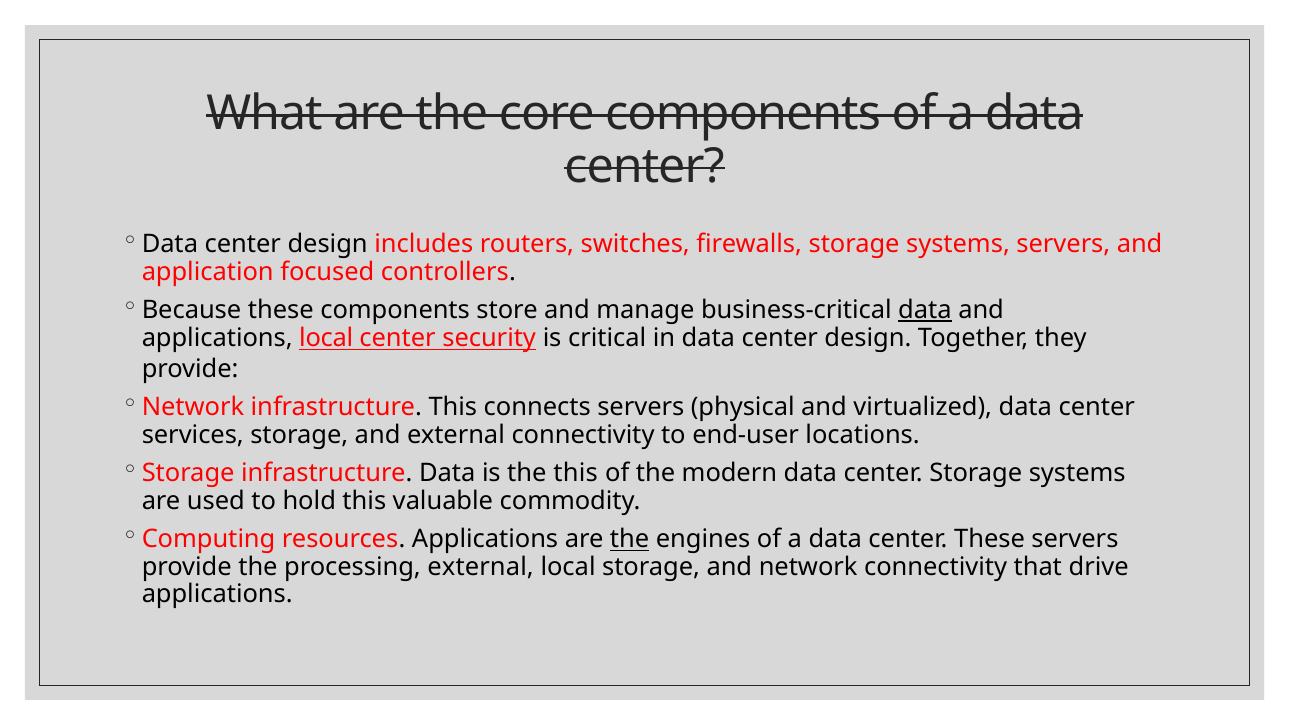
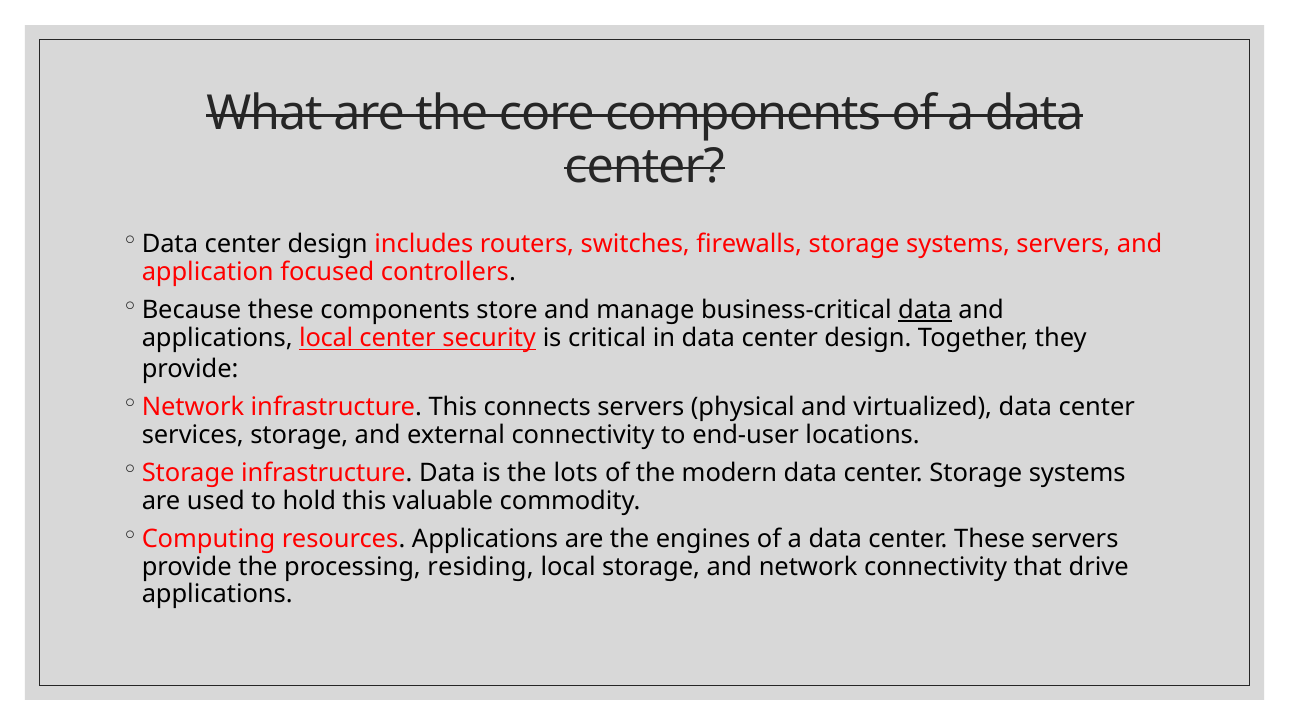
the this: this -> lots (576, 473)
the underline: present -> none (630, 539)
processing external: external -> residing (481, 567)
